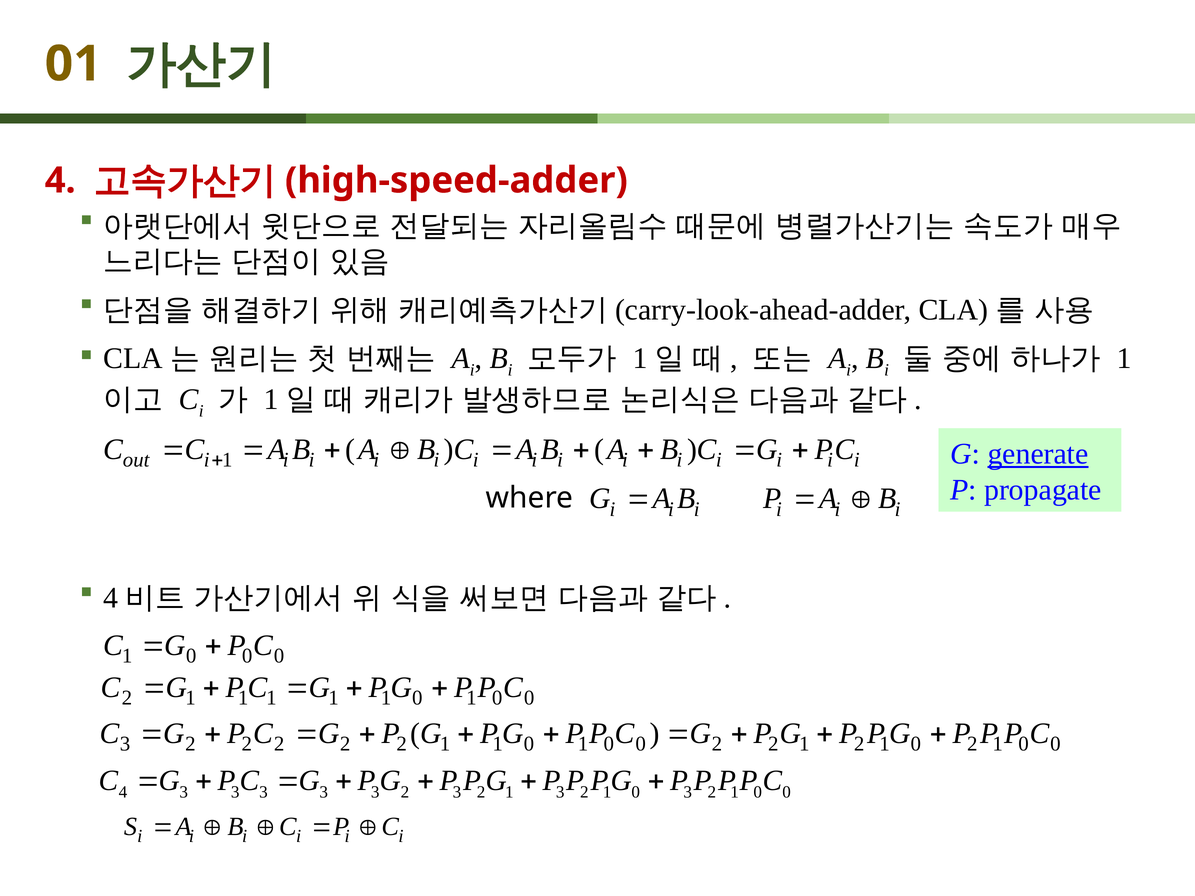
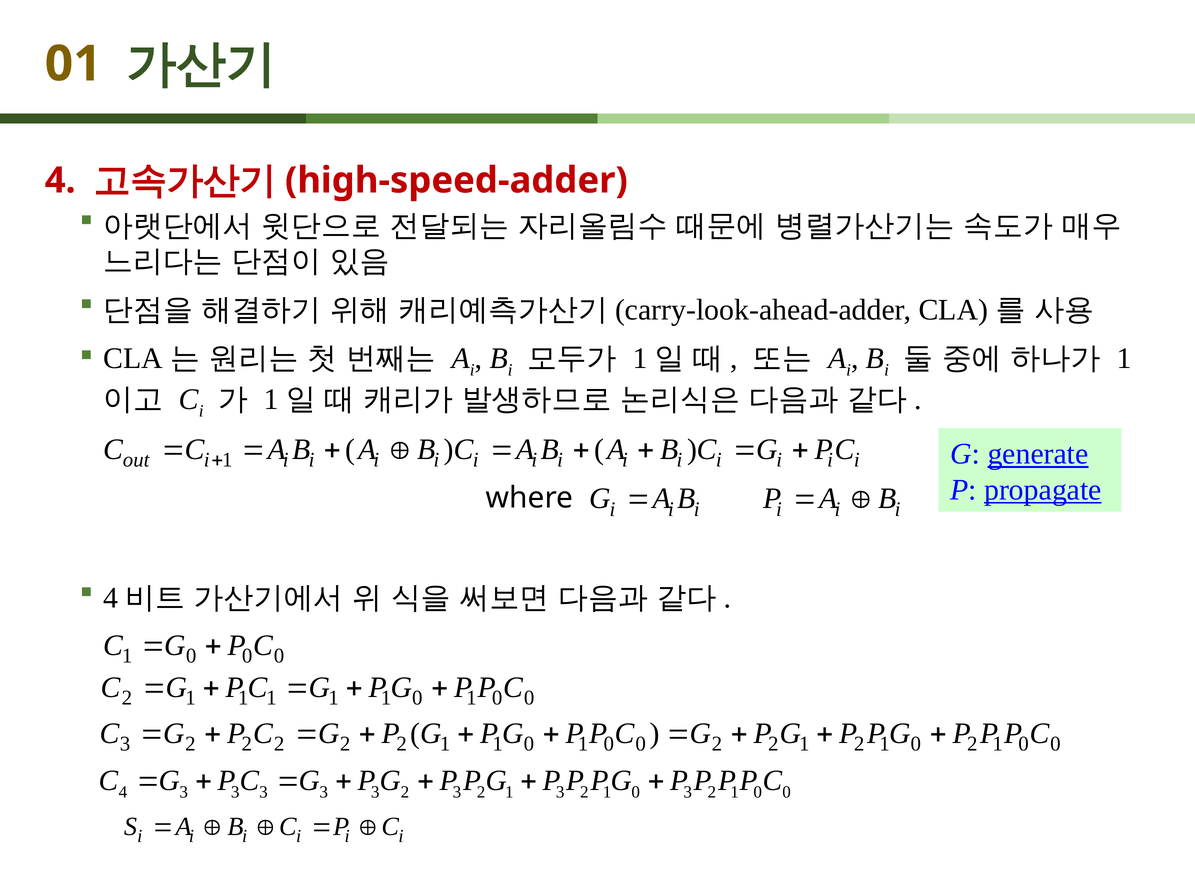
propagate underline: none -> present (1043, 490)
